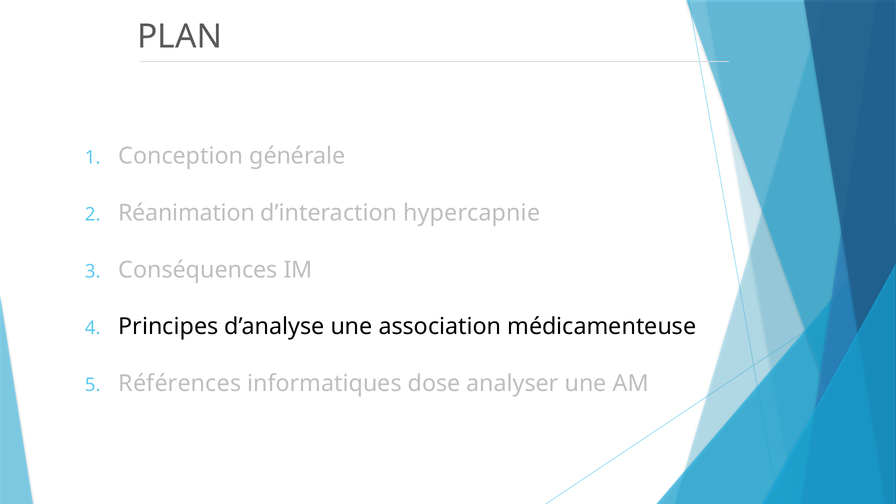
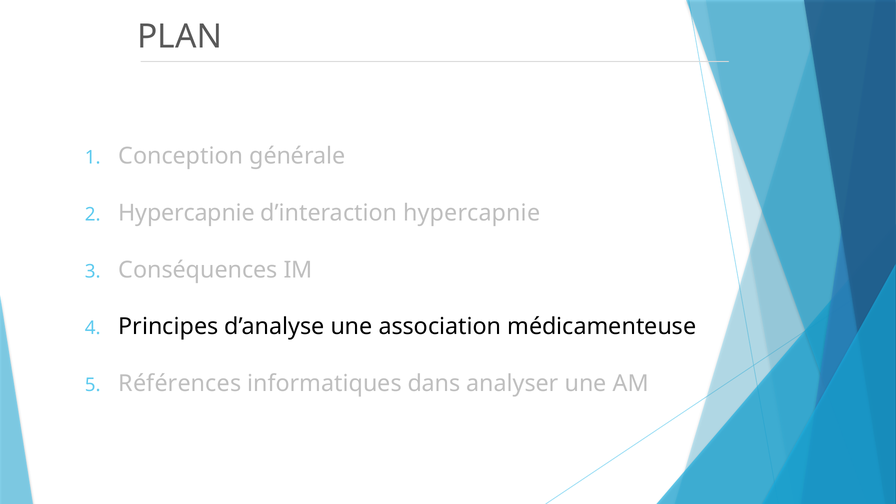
Réanimation: Réanimation -> Hypercapnie (187, 213)
dose: dose -> dans (434, 384)
